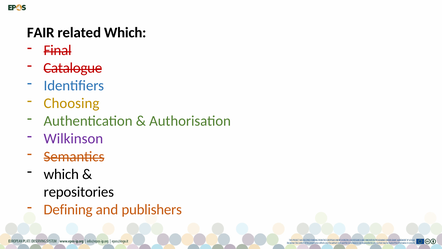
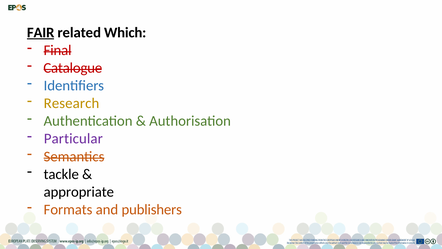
FAIR underline: none -> present (41, 32)
Choosing: Choosing -> Research (71, 103)
Wilkinson: Wilkinson -> Particular (73, 139)
which: which -> tackle (61, 174)
repositories: repositories -> appropriate (79, 192)
Defining: Defining -> Formats (68, 209)
